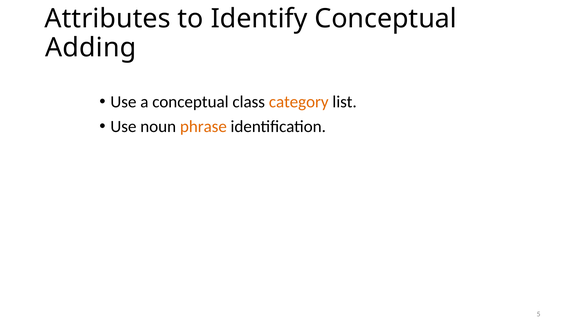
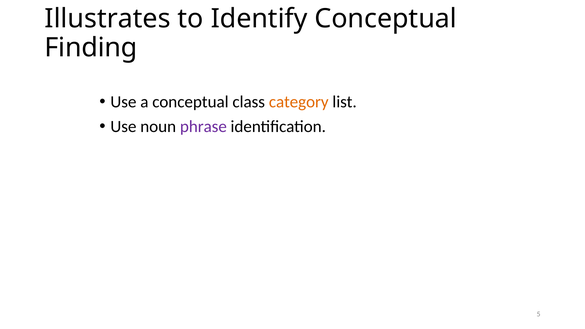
Attributes: Attributes -> Illustrates (108, 19)
Adding: Adding -> Finding (91, 48)
phrase colour: orange -> purple (203, 126)
